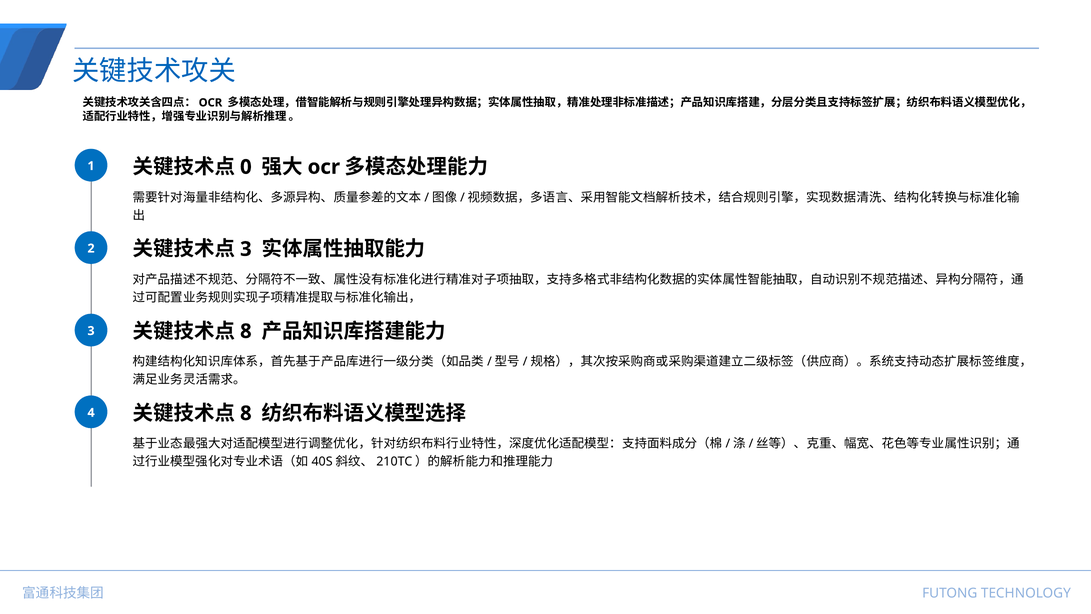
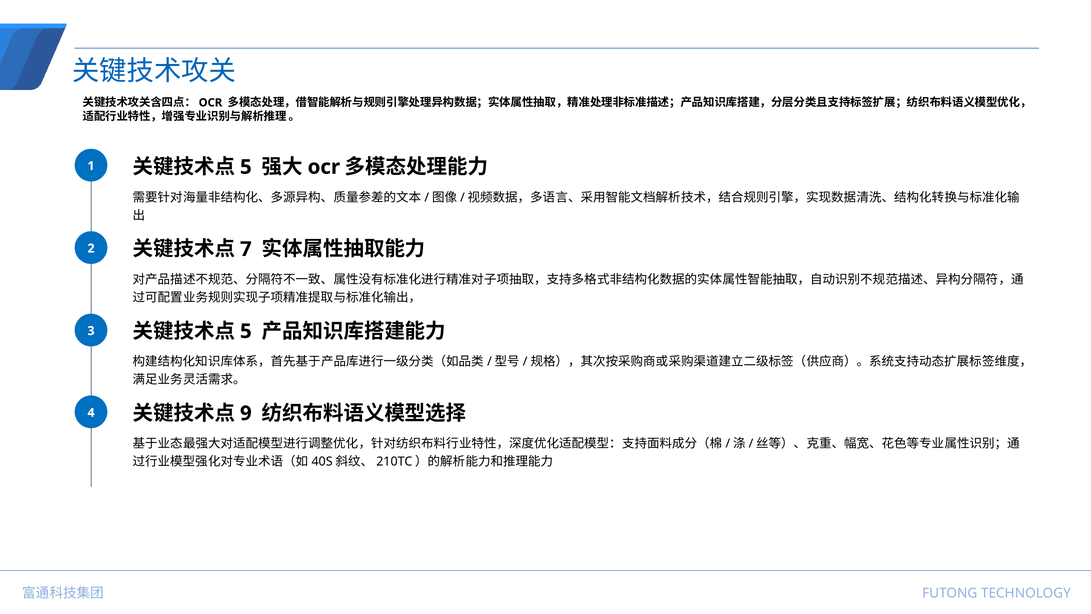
0: 0 -> 5 (246, 167)
3: 3 -> 7 (246, 249)
8: 8 -> 5 (246, 331)
8: 8 -> 9 (246, 413)
